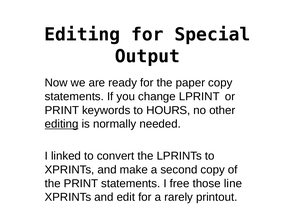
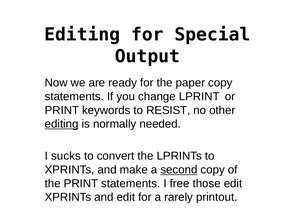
HOURS: HOURS -> RESIST (168, 110)
linked: linked -> sucks (66, 156)
second underline: none -> present (179, 170)
those line: line -> edit (233, 184)
